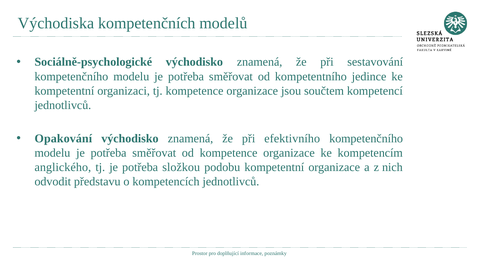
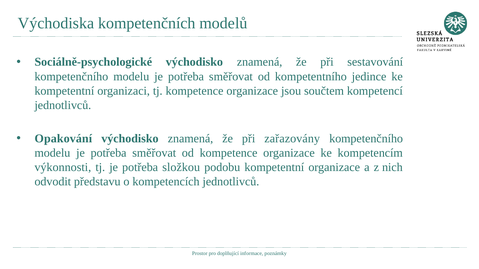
efektivního: efektivního -> zařazovány (292, 139)
anglického: anglického -> výkonnosti (63, 168)
